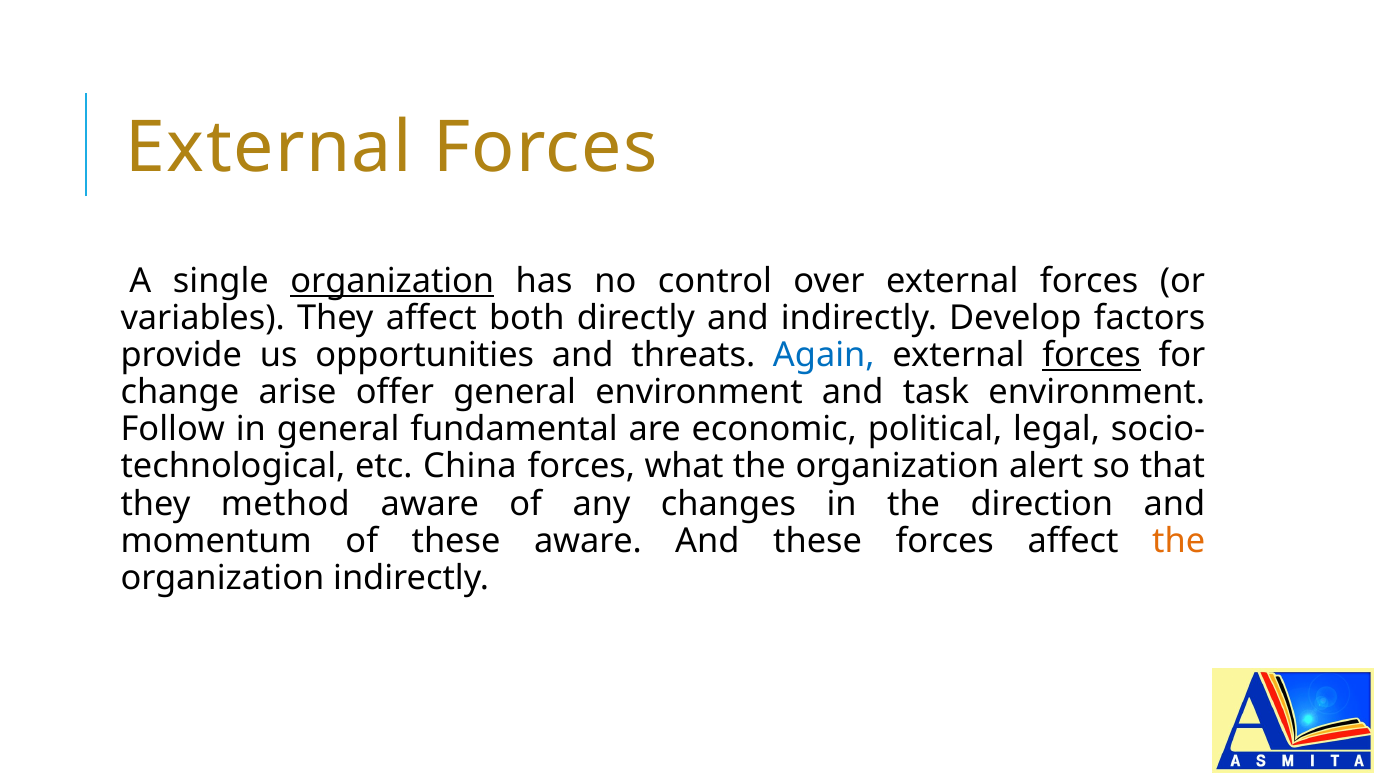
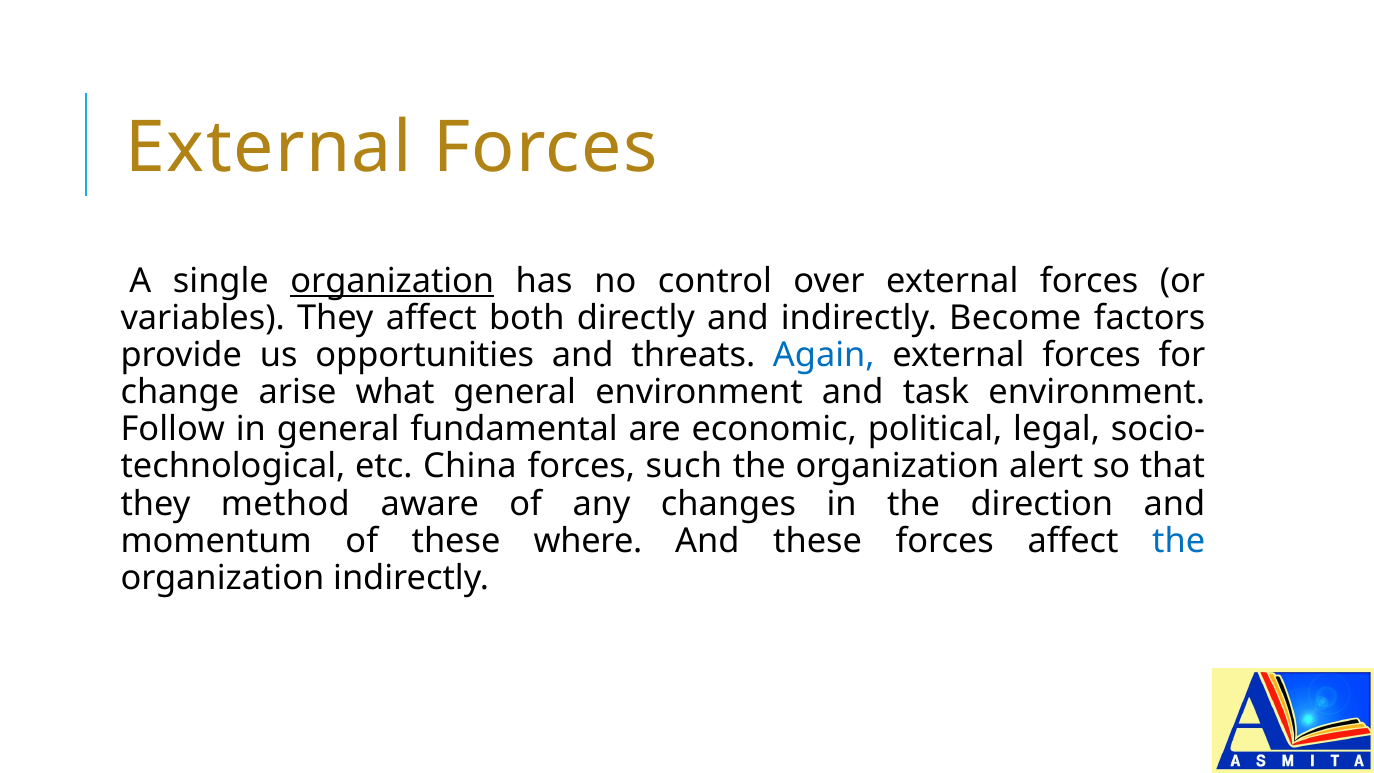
Develop: Develop -> Become (1015, 318)
forces underline: present -> none (1092, 355)
offer: offer -> what (395, 392)
what: what -> such (684, 467)
these aware: aware -> where (588, 541)
the colour: orange -> blue (1179, 541)
